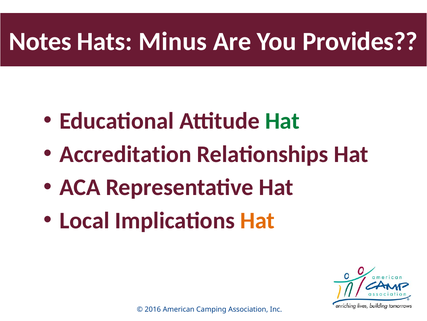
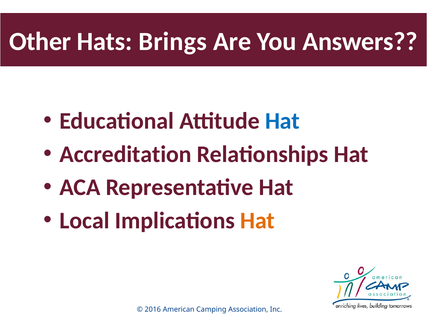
Notes: Notes -> Other (40, 41)
Minus: Minus -> Brings (173, 41)
Provides: Provides -> Answers (360, 41)
Hat colour: green -> blue (282, 121)
